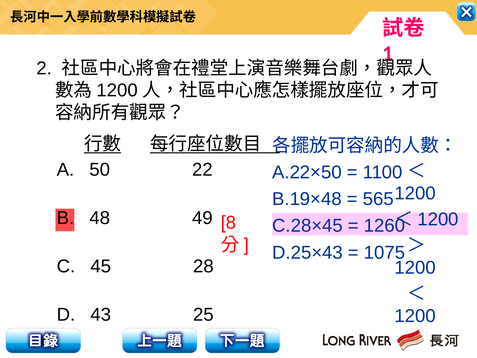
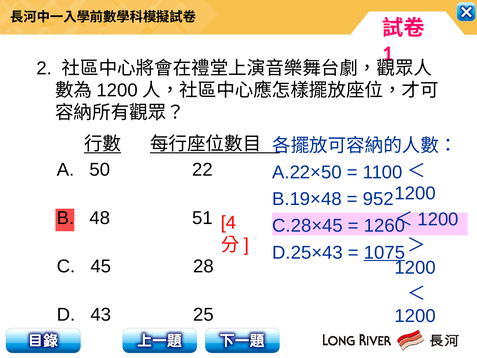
565: 565 -> 952 (378, 199)
49: 49 -> 51 (202, 218)
8: 8 -> 4 (229, 222)
1075 underline: none -> present (384, 252)
